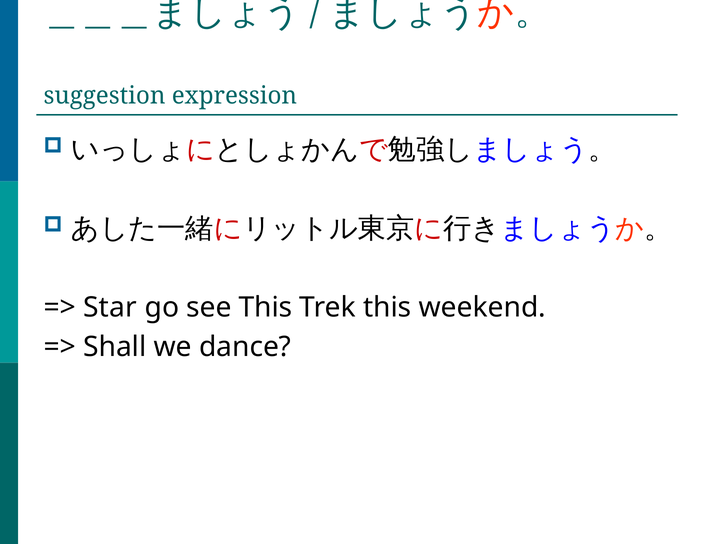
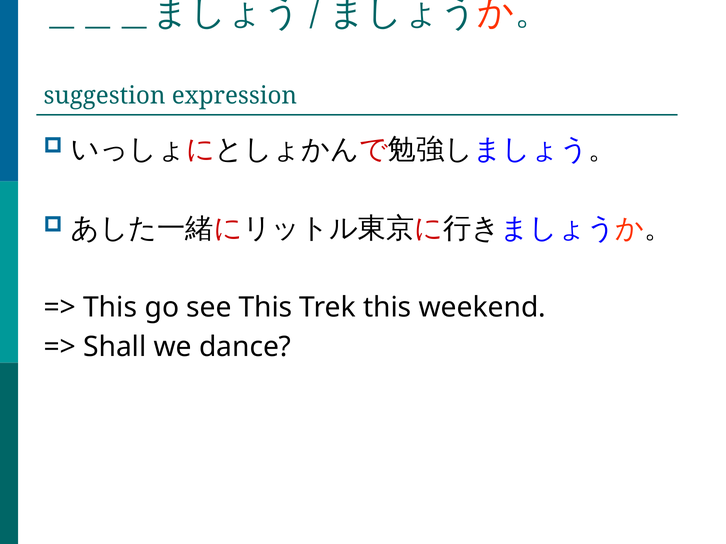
Star: Star -> This (110, 308)
